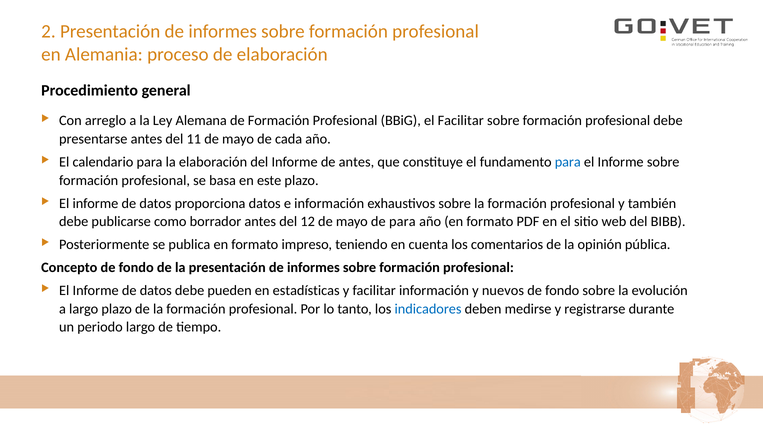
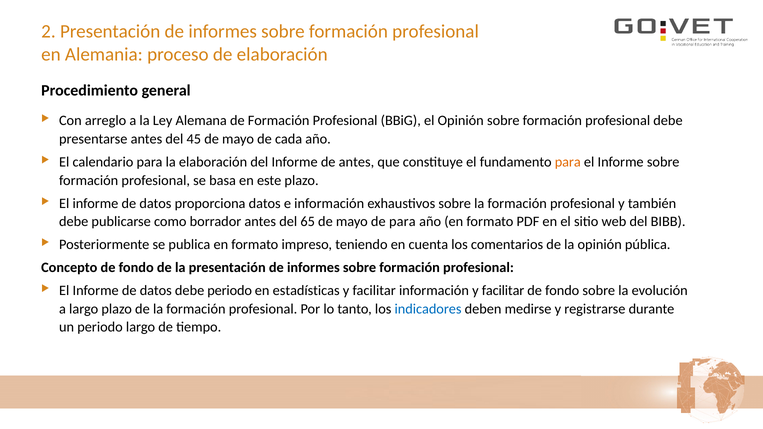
el Facilitar: Facilitar -> Opinión (461, 121)
11: 11 -> 45 (194, 139)
para colour: blue -> orange (568, 162)
12: 12 -> 65 (308, 222)
debe pueden: pueden -> periodo (230, 291)
información y nuevos: nuevos -> facilitar (503, 291)
